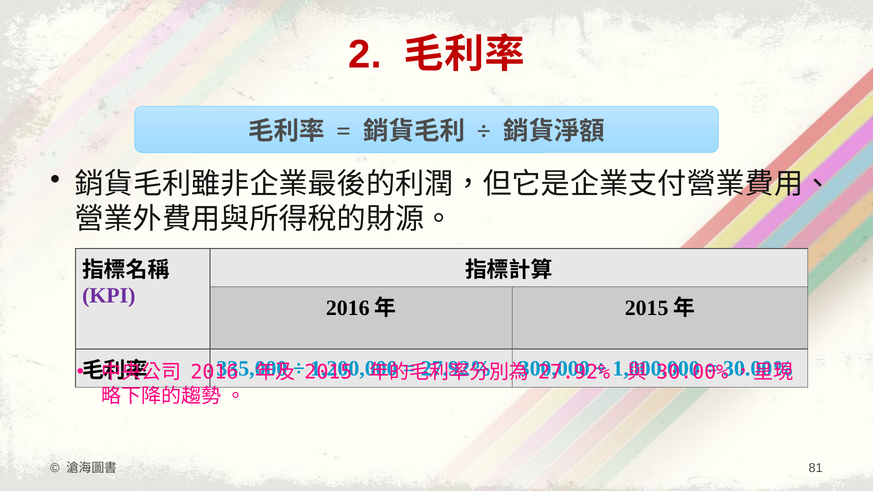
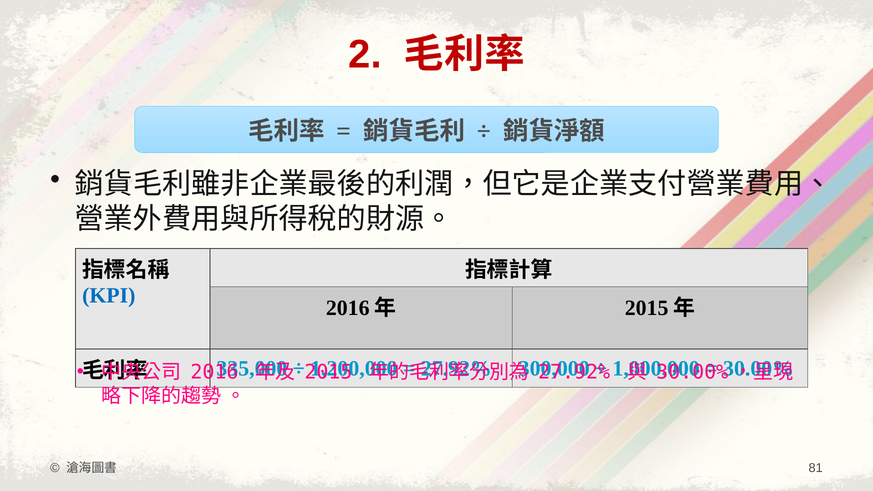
KPI colour: purple -> blue (109, 296)
